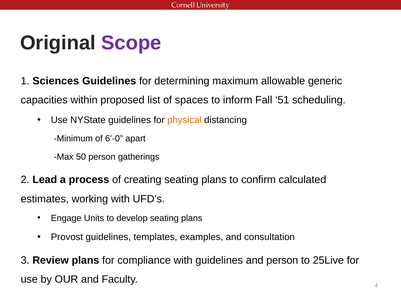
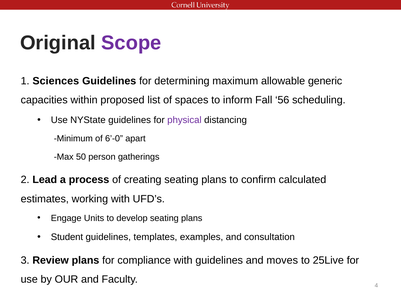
51: 51 -> 56 (282, 100)
physical colour: orange -> purple (184, 120)
Provost: Provost -> Student (67, 237)
and person: person -> moves (282, 260)
